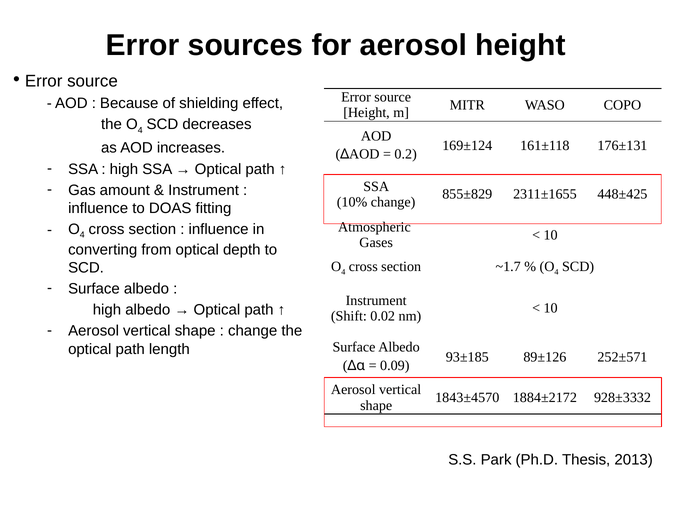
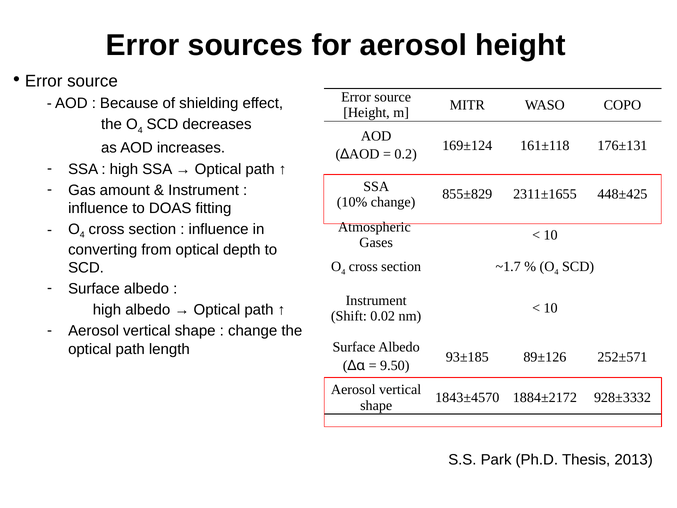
0.09: 0.09 -> 9.50 (395, 365)
